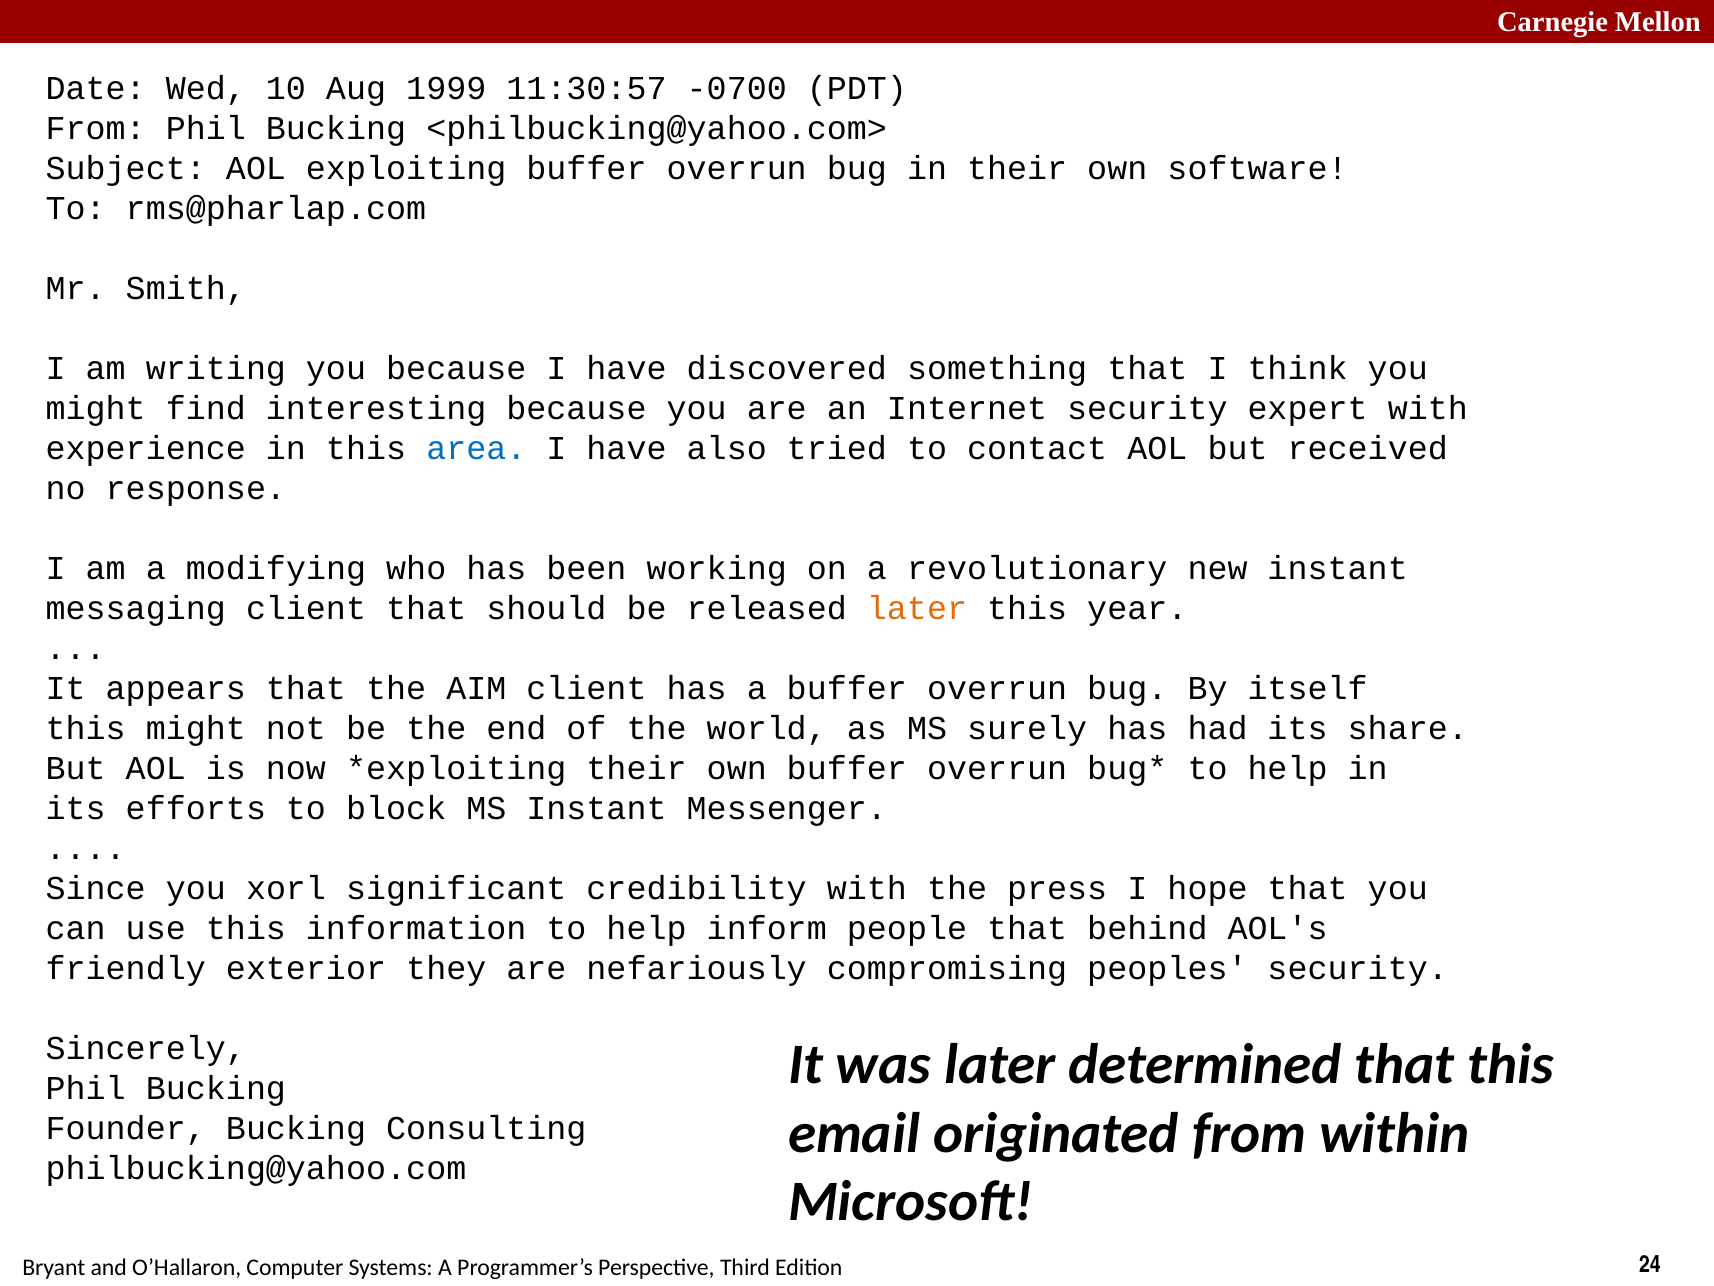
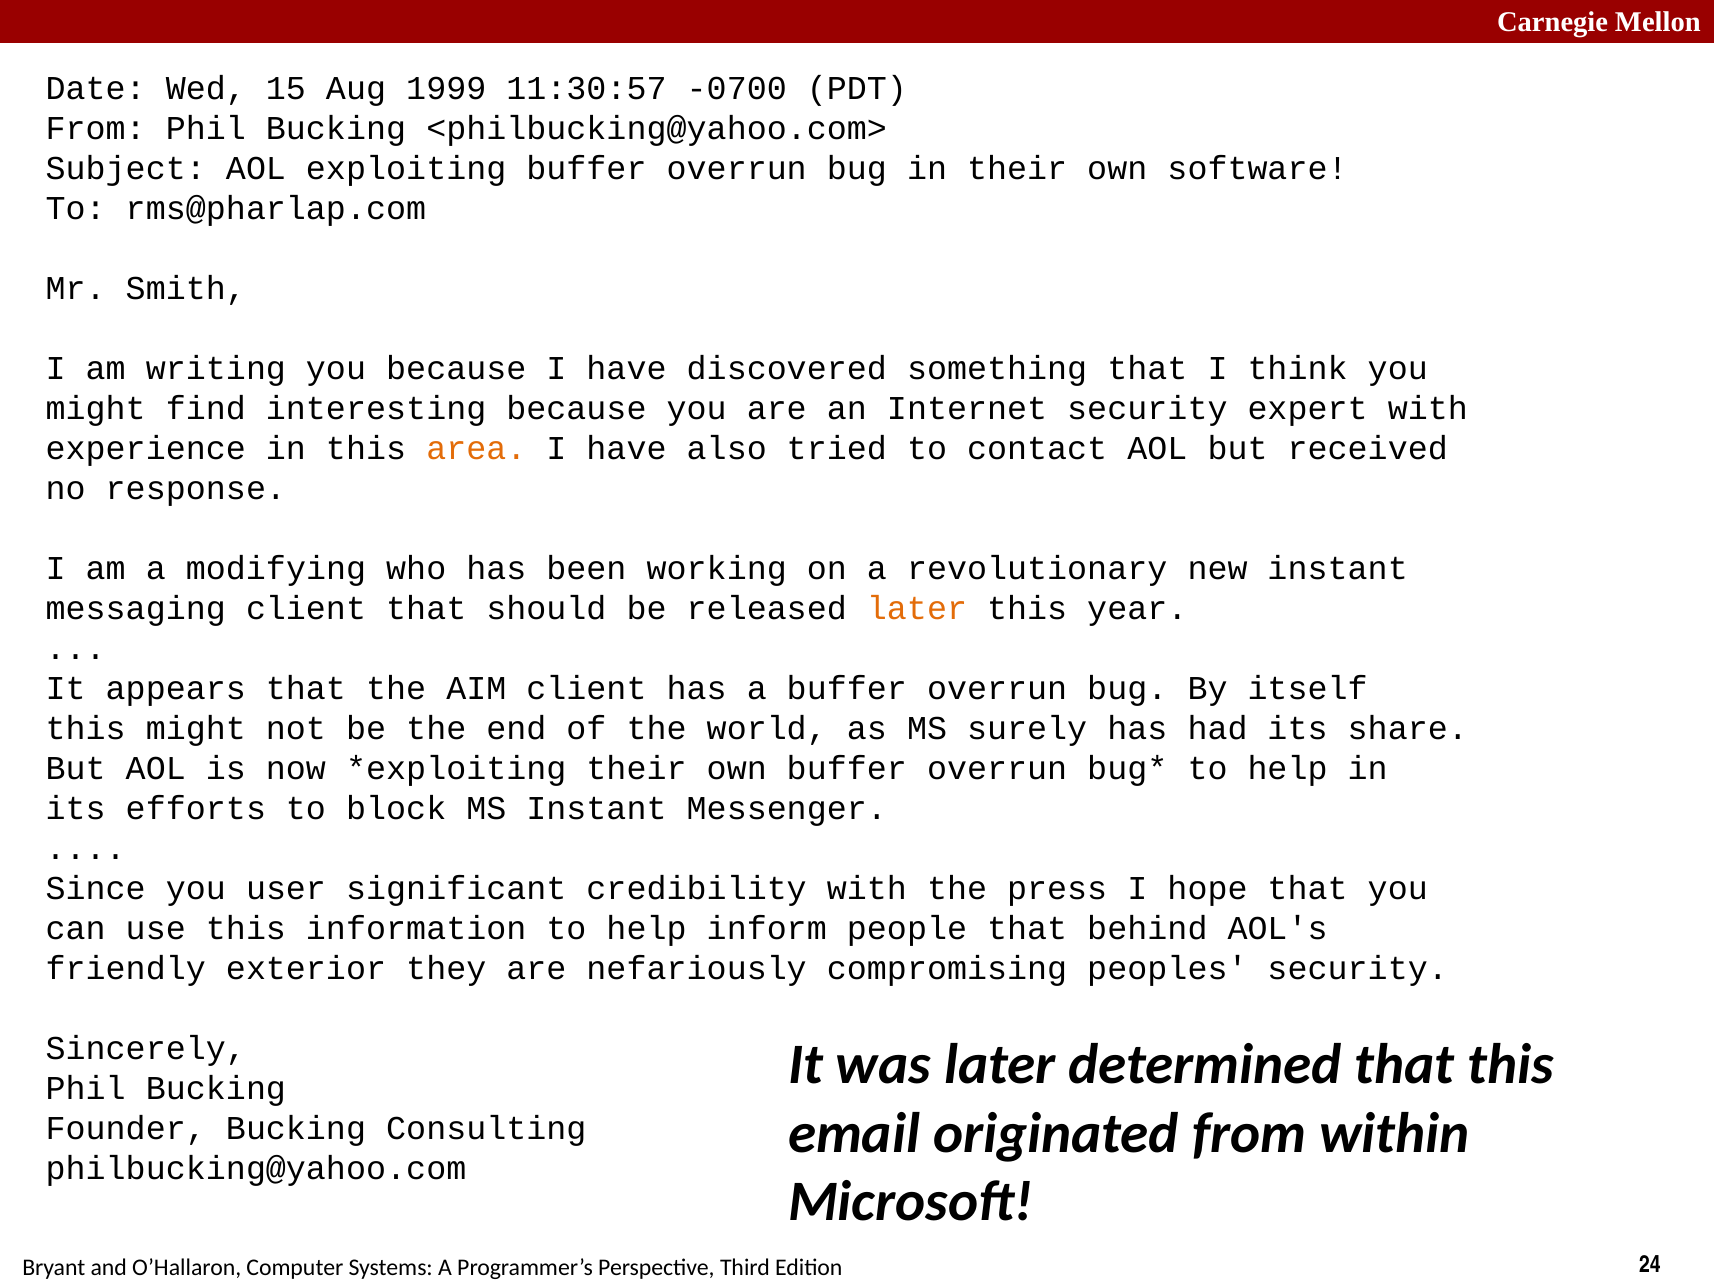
10: 10 -> 15 (286, 88)
area colour: blue -> orange (476, 448)
xorl: xorl -> user (286, 888)
